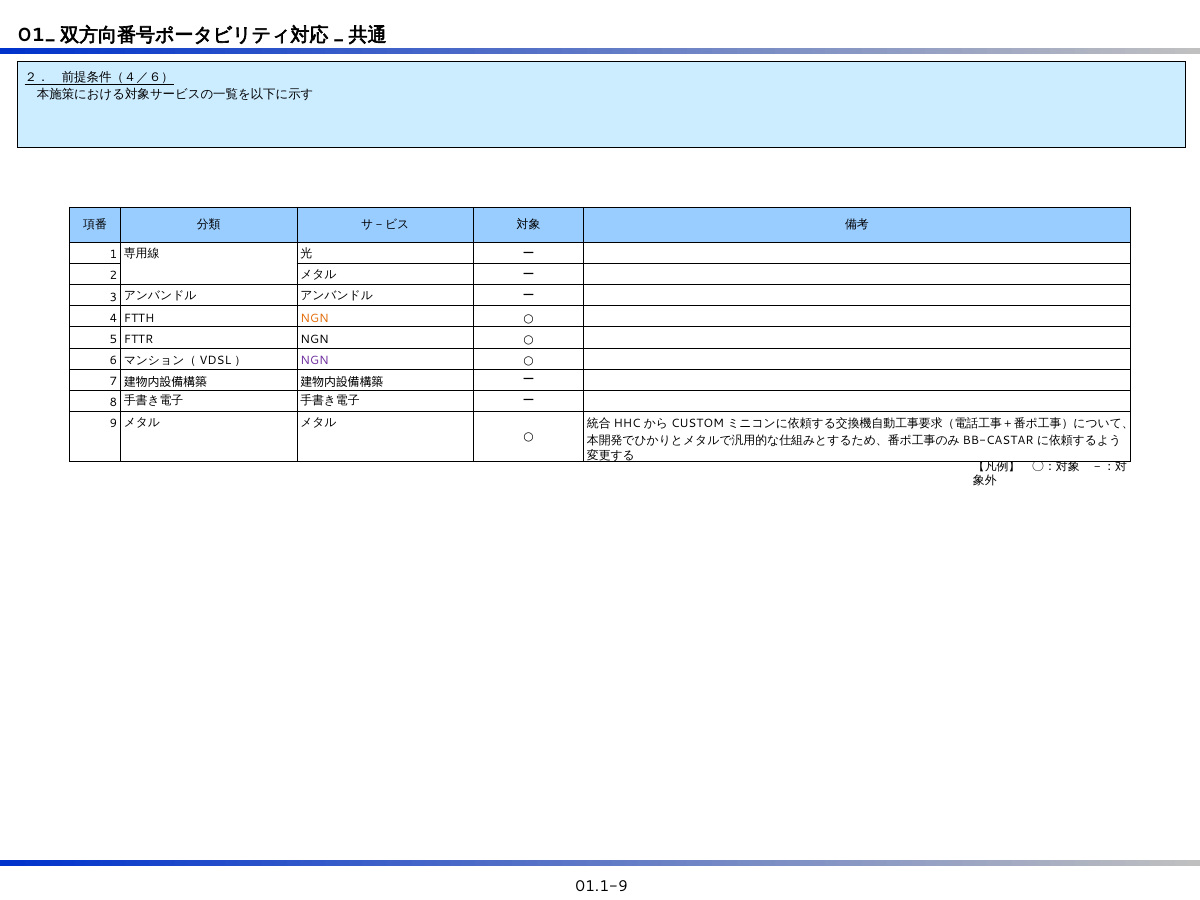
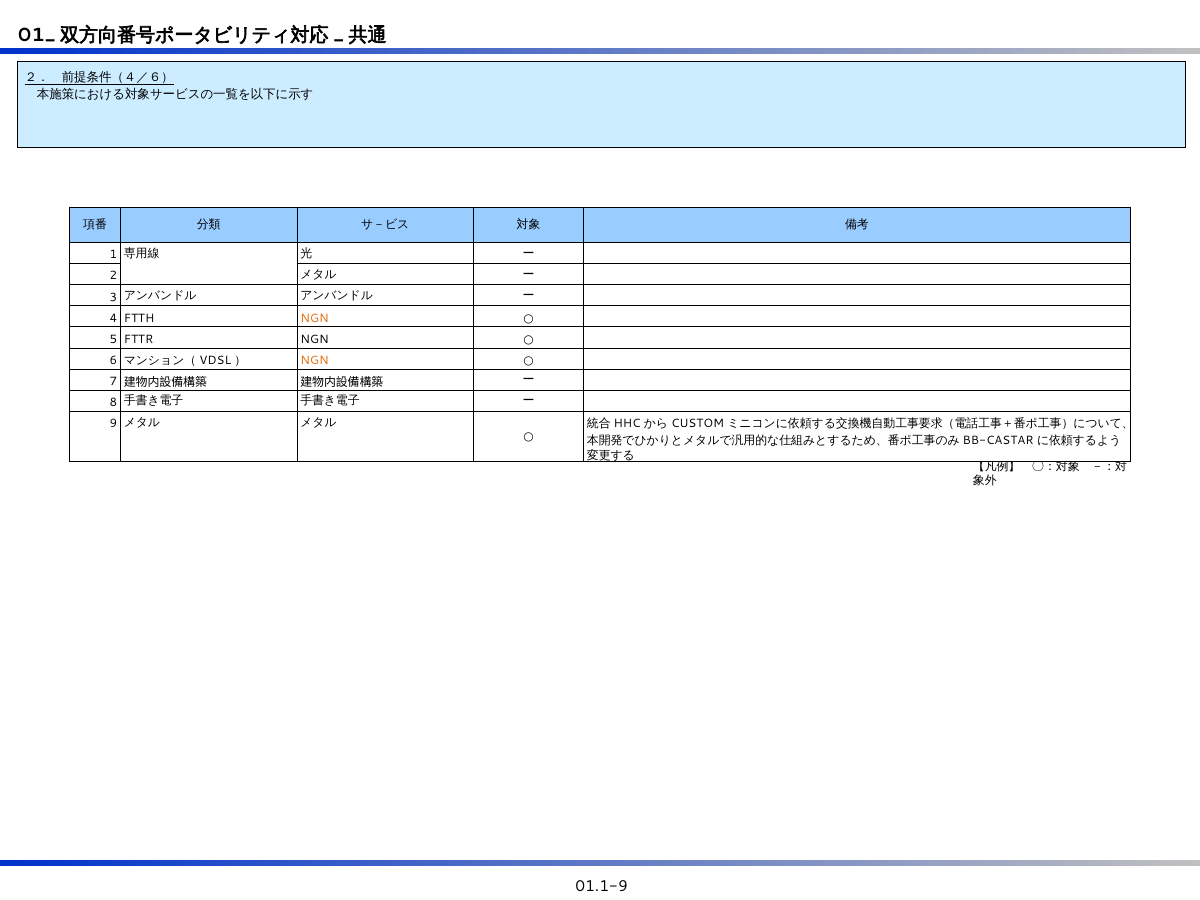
NGN colour: purple -> orange (314, 360)
